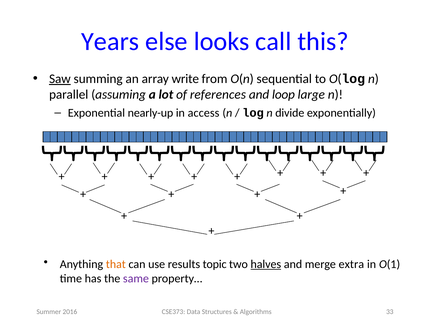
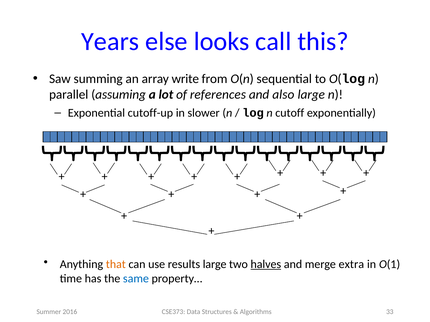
Saw underline: present -> none (60, 79)
loop: loop -> also (283, 95)
nearly-up: nearly-up -> cutoff-up (150, 113)
access: access -> slower (204, 113)
divide: divide -> cutoff (290, 113)
results topic: topic -> large (215, 265)
same colour: purple -> blue (136, 279)
